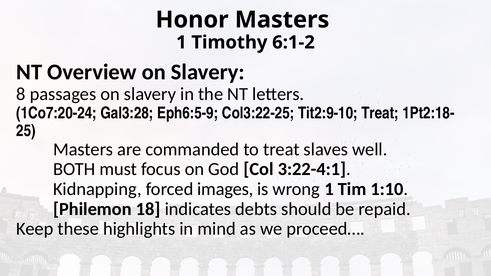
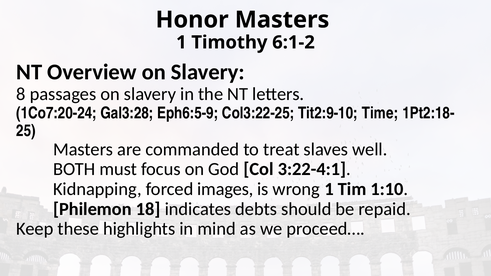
Tit2:9-10 Treat: Treat -> Time (380, 113)
